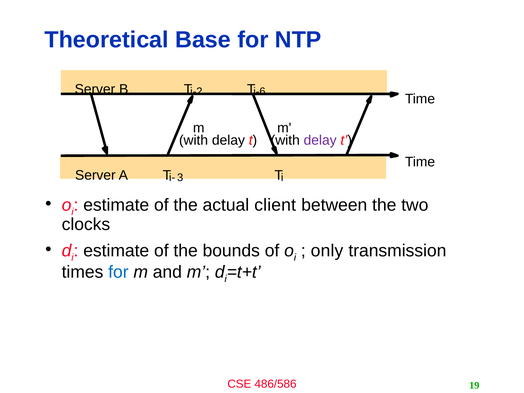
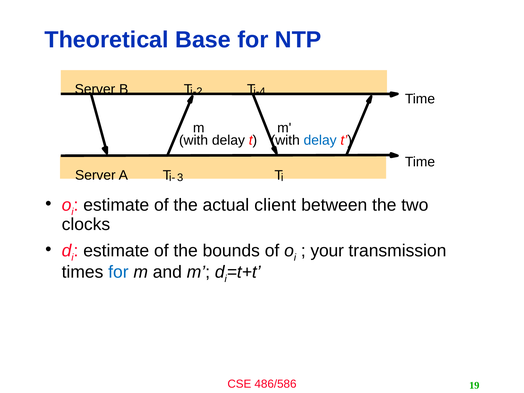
i-6: i-6 -> i-4 (259, 92)
delay colour: purple -> blue (320, 140)
only: only -> your (327, 251)
